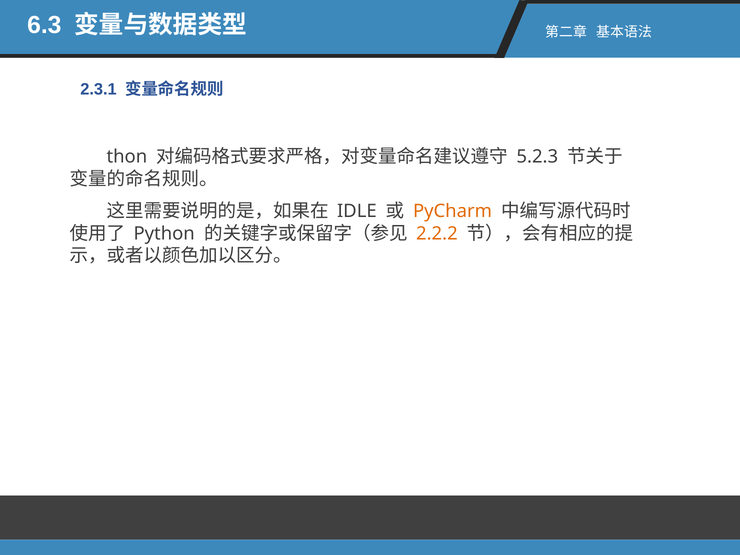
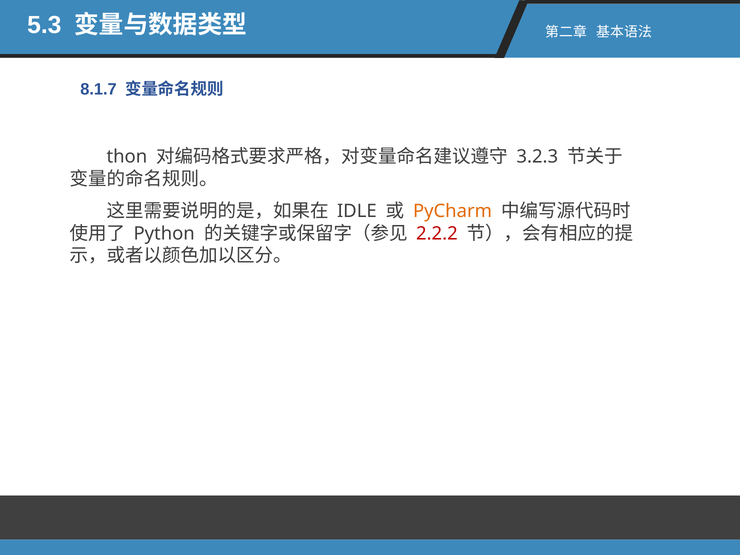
6.3: 6.3 -> 5.3 (44, 25)
2.3.1: 2.3.1 -> 8.1.7 (99, 89)
5.2.3: 5.2.3 -> 3.2.3 (537, 157)
2.2.2 colour: orange -> red (437, 234)
